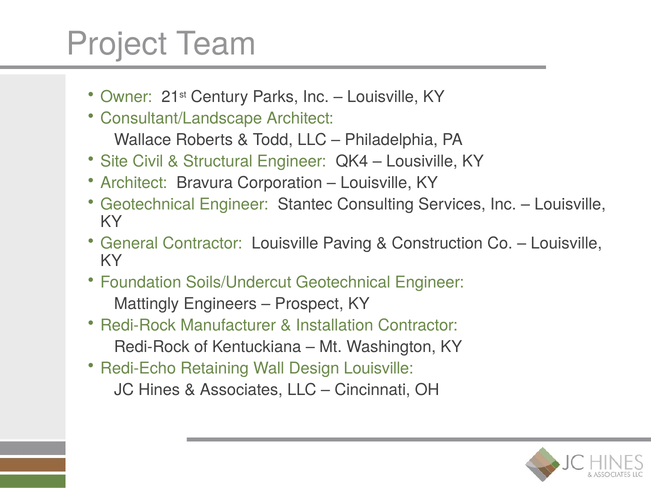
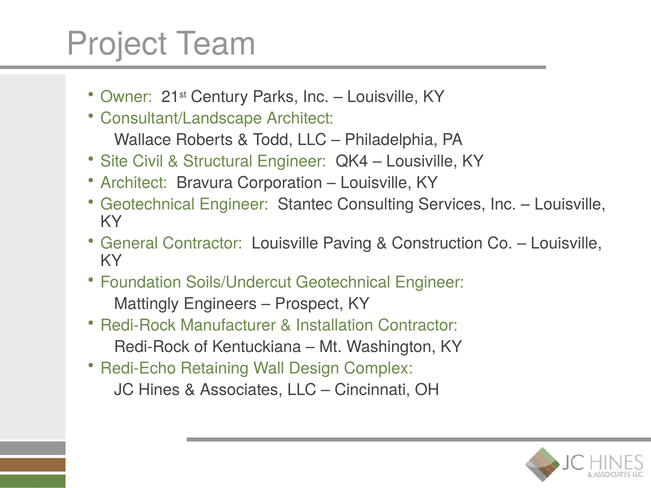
Design Louisville: Louisville -> Complex (379, 369)
